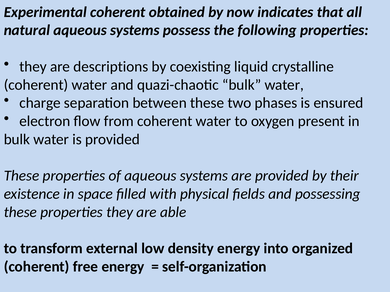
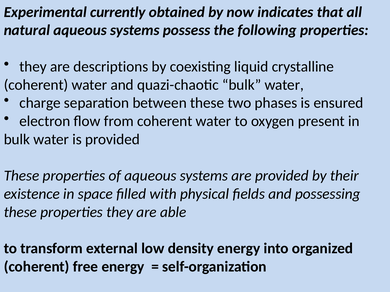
Experimental coherent: coherent -> currently (118, 12)
